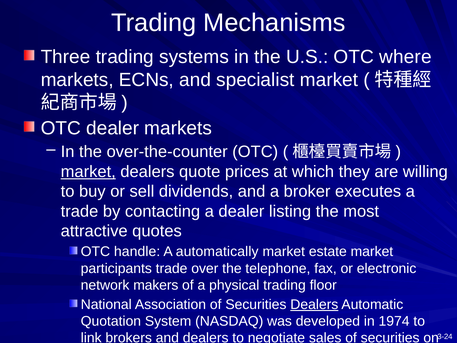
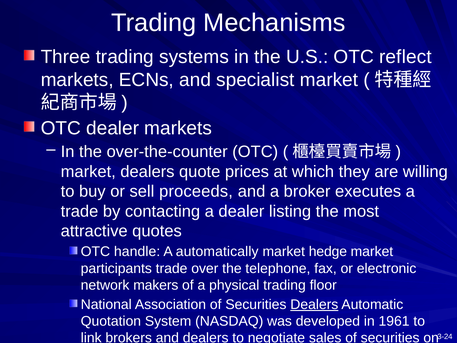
where: where -> reflect (405, 57)
market underline: present -> none (88, 171)
dividends: dividends -> proceeds (196, 191)
estate: estate -> hedge (328, 251)
1974: 1974 -> 1961 (394, 321)
